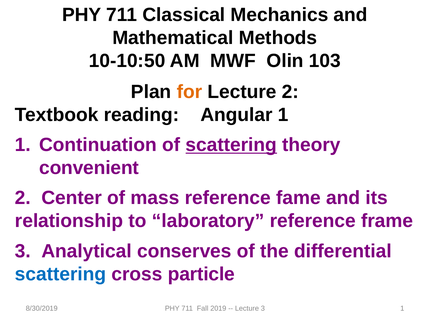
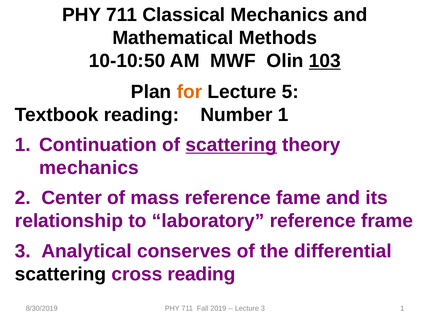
103 underline: none -> present (325, 61)
Lecture 2: 2 -> 5 (290, 92)
Angular: Angular -> Number (237, 115)
convenient: convenient -> mechanics (89, 168)
scattering colour: blue -> black (61, 274)
cross particle: particle -> reading (201, 274)
